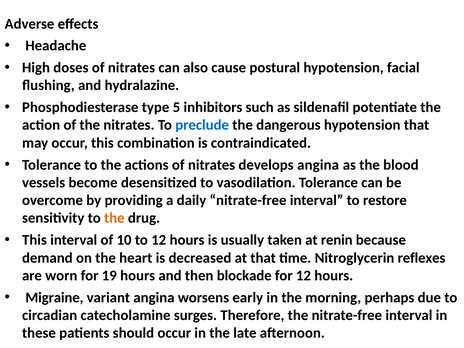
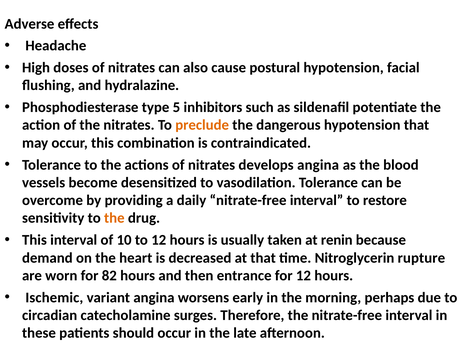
preclude colour: blue -> orange (202, 125)
reflexes: reflexes -> rupture (421, 258)
19: 19 -> 82 (109, 276)
blockade: blockade -> entrance (244, 276)
Migraine: Migraine -> Ischemic (54, 297)
